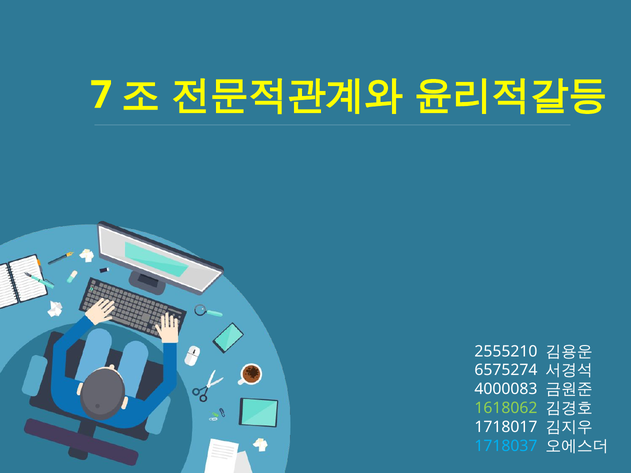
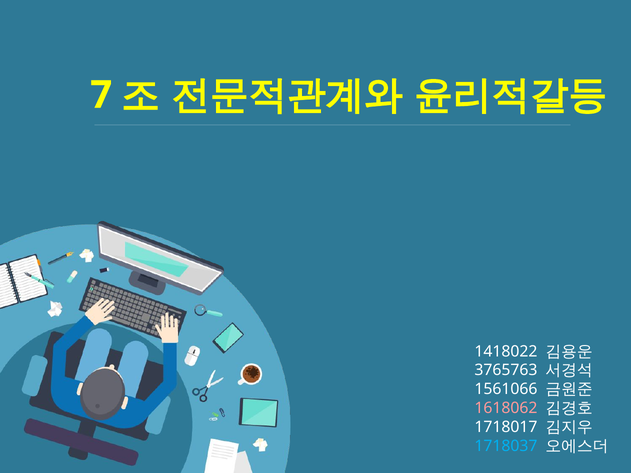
2555210: 2555210 -> 1418022 (506, 352)
6575274: 6575274 -> 3765763 (506, 370)
4000083: 4000083 -> 1561066 (506, 389)
1618062 colour: light green -> pink (506, 408)
